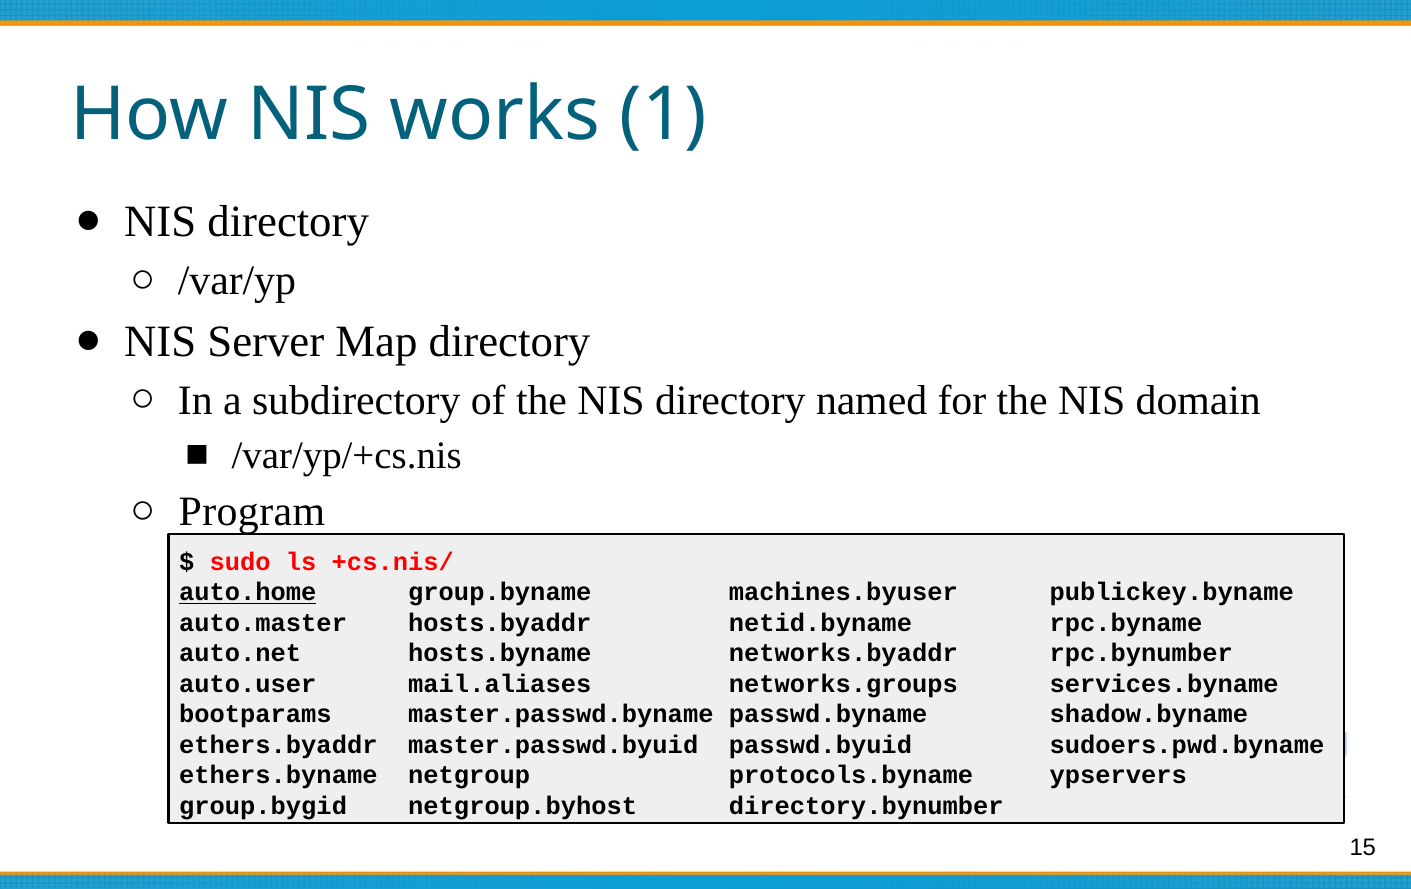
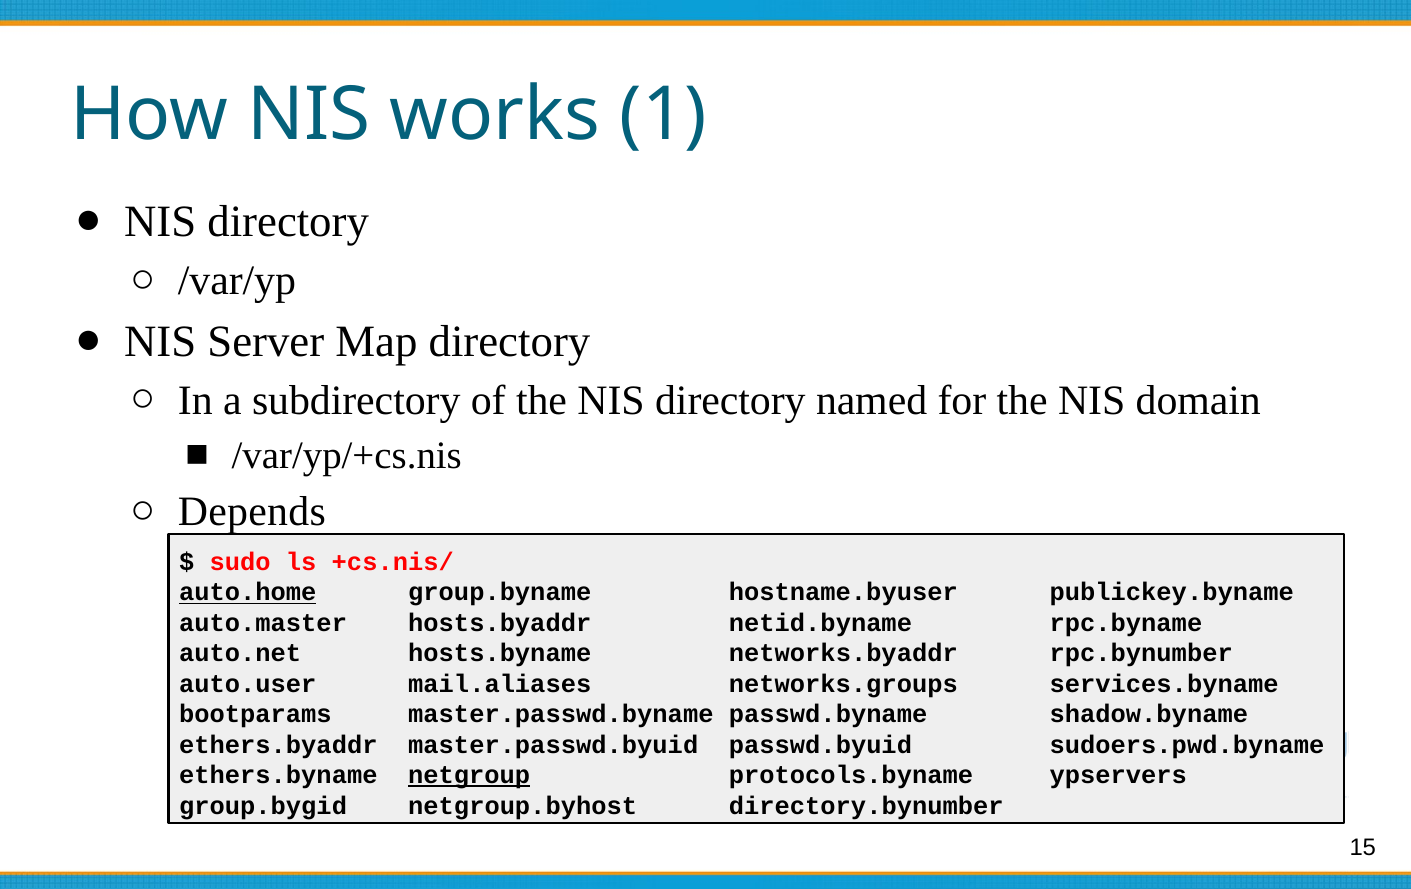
Program: Program -> Depends (252, 512)
machines.byuser: machines.byuser -> hostname.byuser (843, 592)
netgroup underline: none -> present (469, 775)
